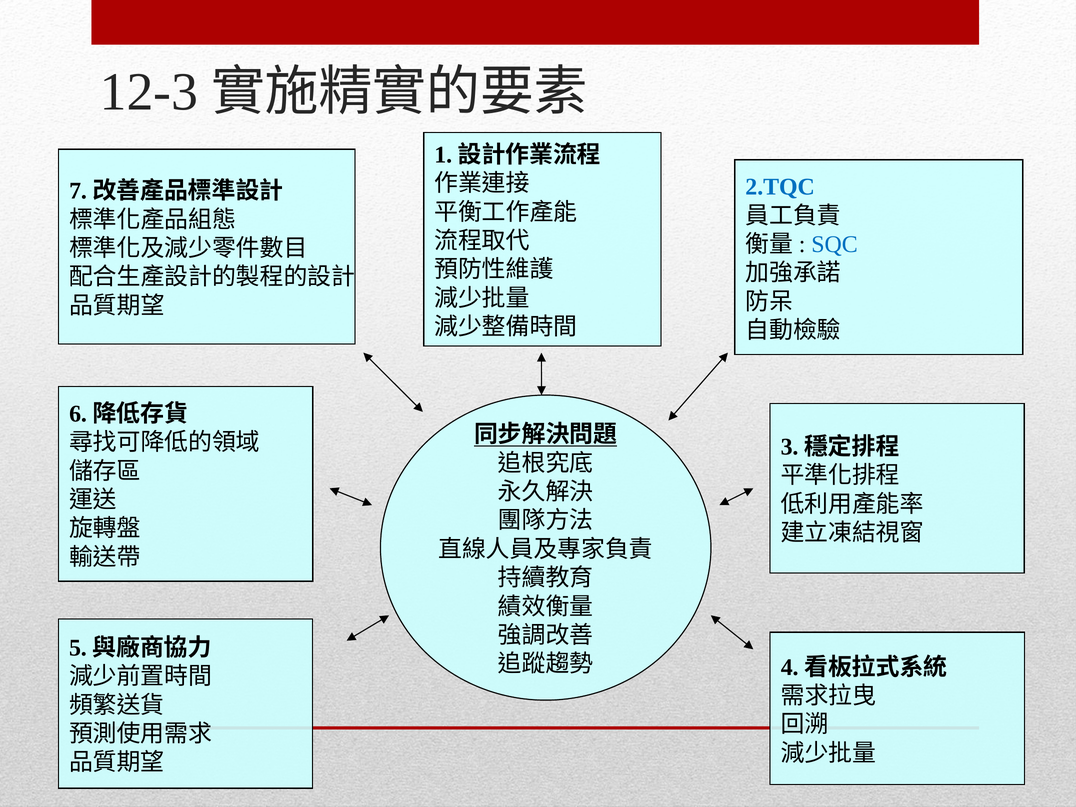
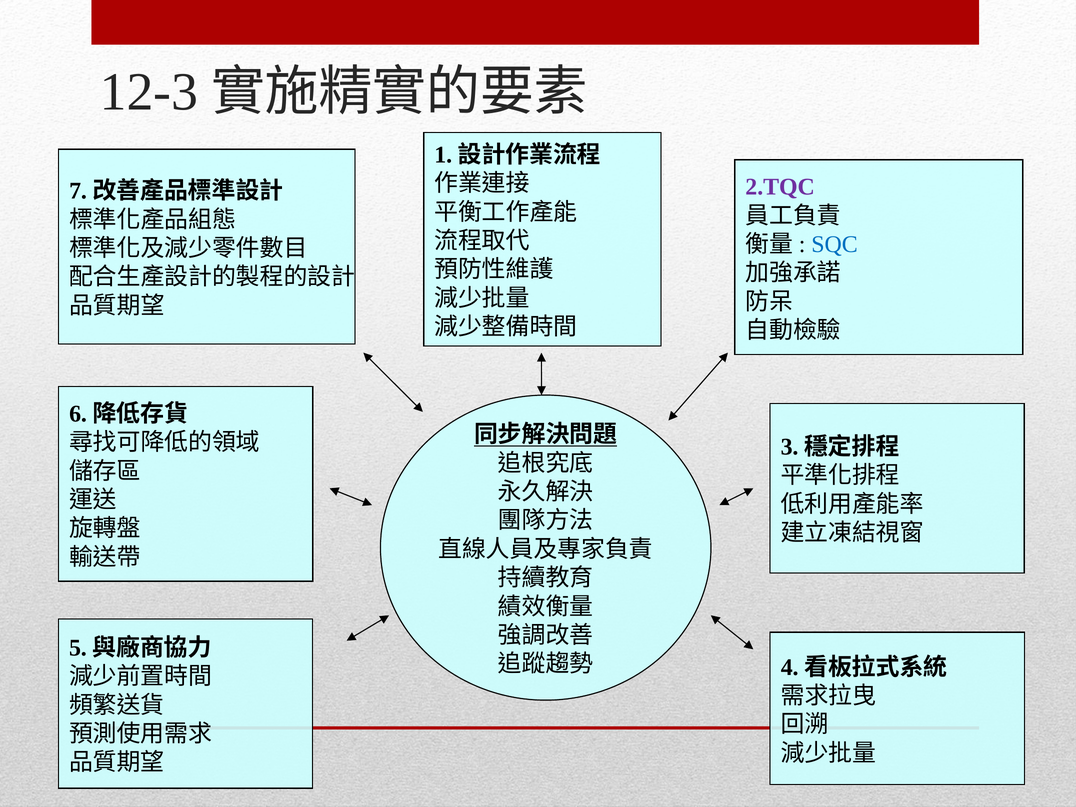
2.TQC colour: blue -> purple (780, 187)
